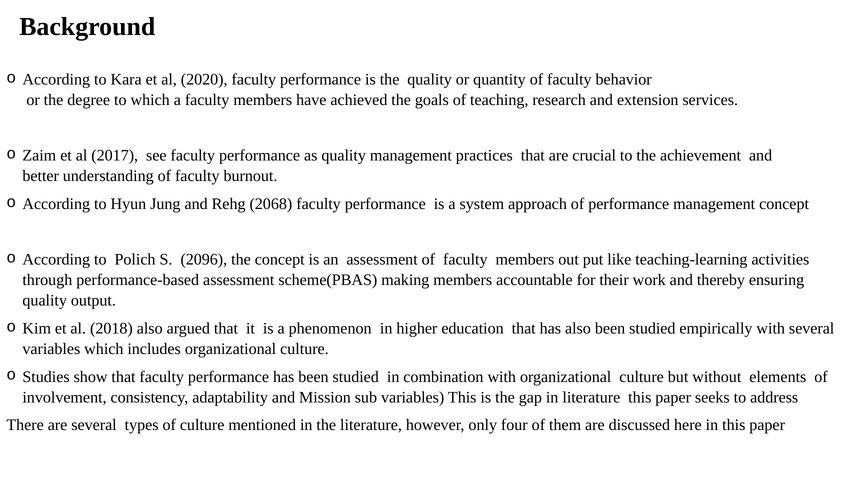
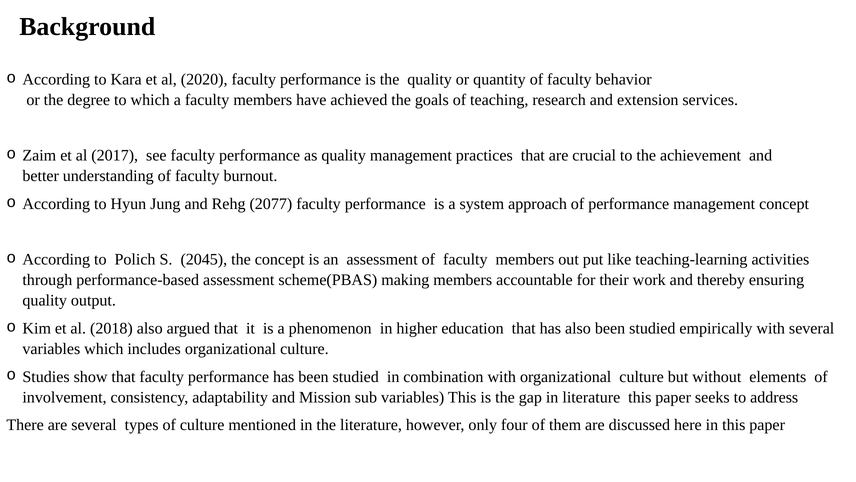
2068: 2068 -> 2077 (271, 204)
2096: 2096 -> 2045 (204, 259)
